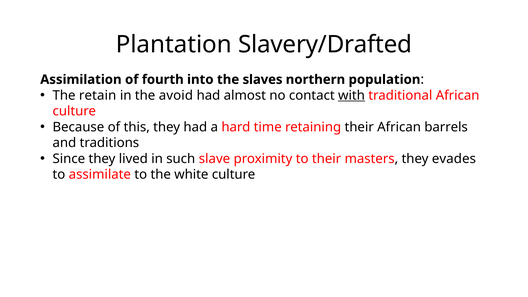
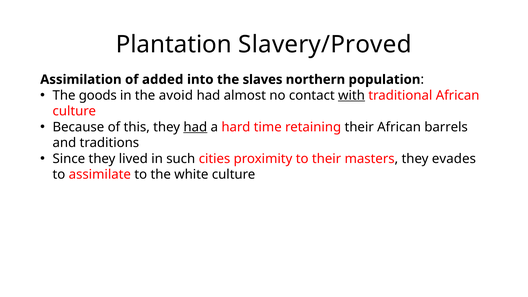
Slavery/Drafted: Slavery/Drafted -> Slavery/Proved (325, 44)
fourth: fourth -> added (163, 80)
retain: retain -> goods (98, 95)
had underline: none -> present (195, 127)
slave: slave -> cities (215, 159)
